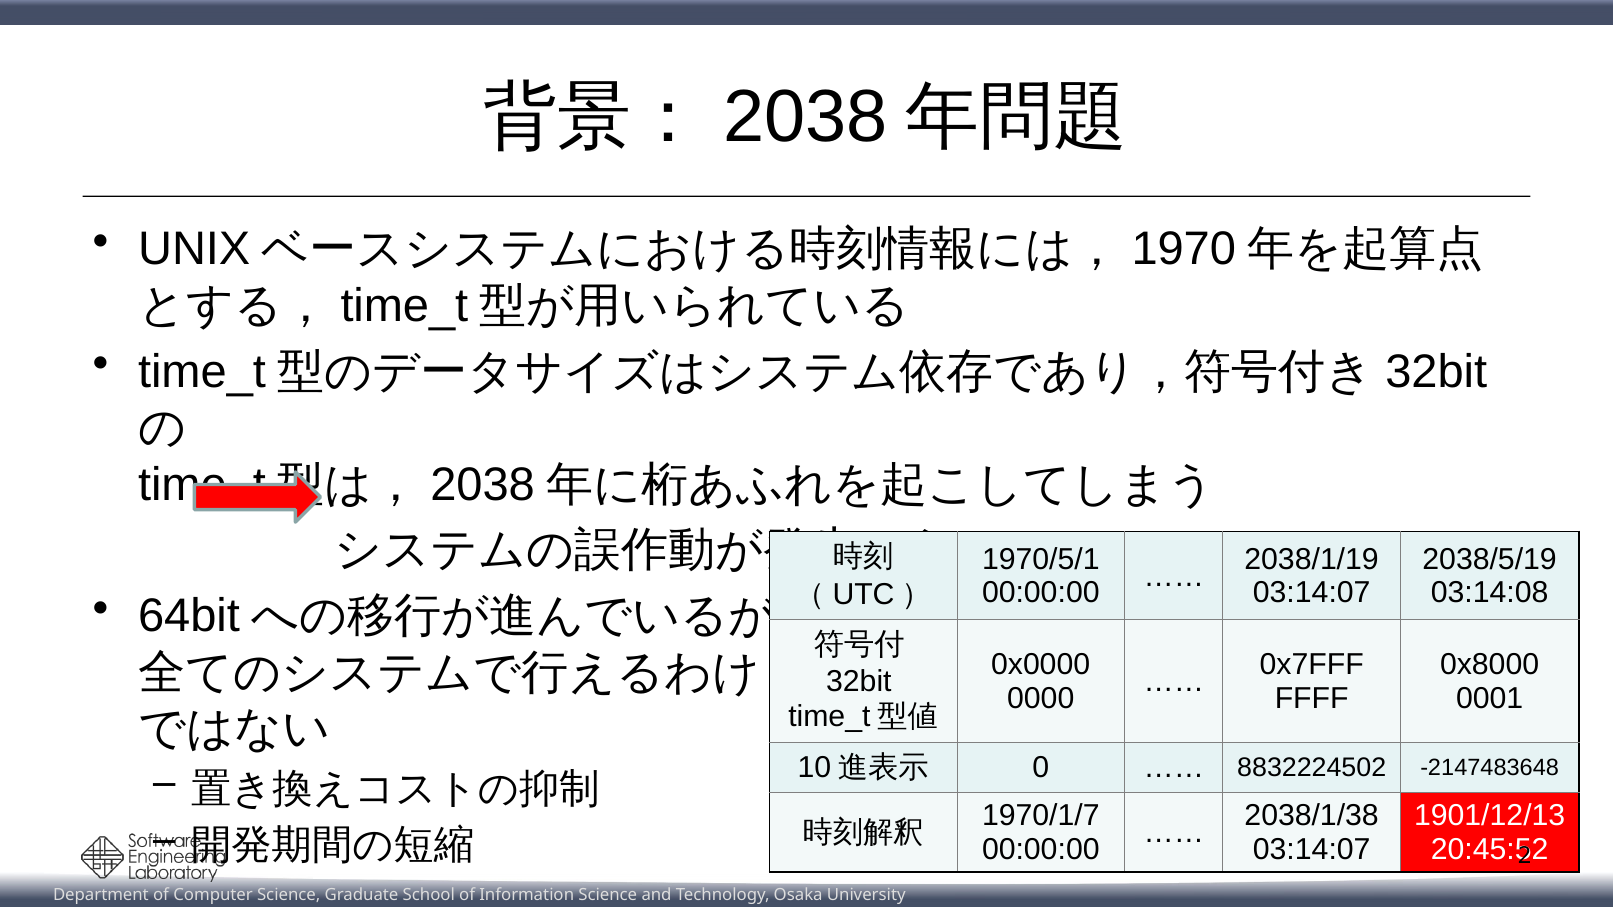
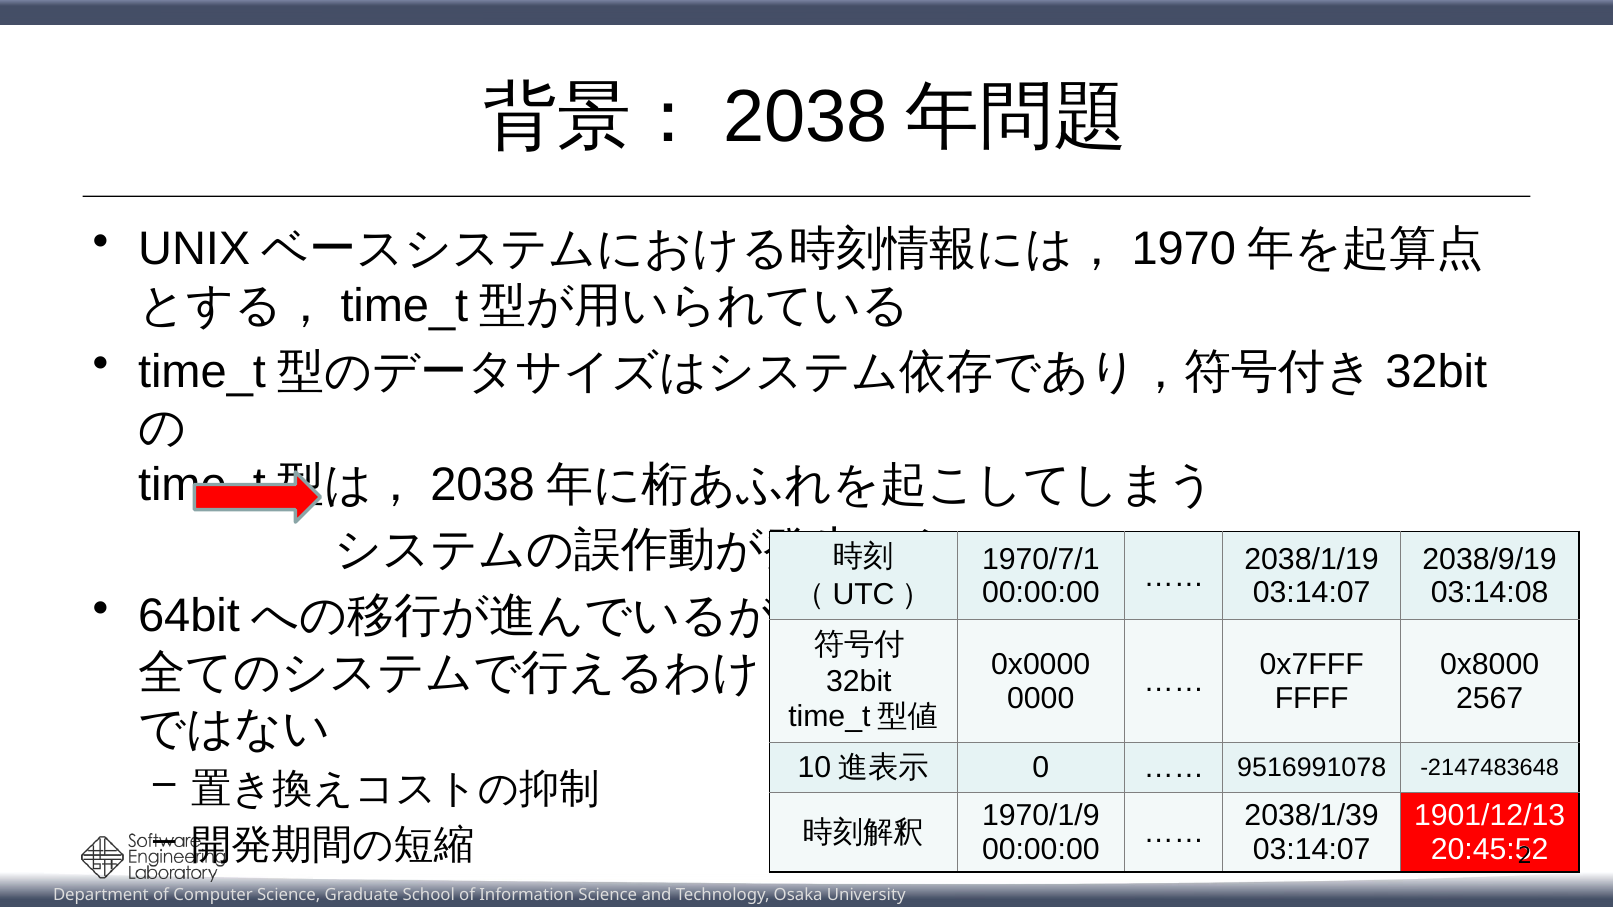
1970/5/1: 1970/5/1 -> 1970/7/1 (1041, 559)
2038/5/19: 2038/5/19 -> 2038/9/19 (1490, 559)
0001: 0001 -> 2567 (1490, 699)
8832224502: 8832224502 -> 9516991078 (1312, 768)
1970/1/7: 1970/1/7 -> 1970/1/9 (1041, 816)
2038/1/38: 2038/1/38 -> 2038/1/39 (1312, 816)
